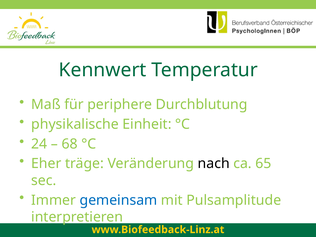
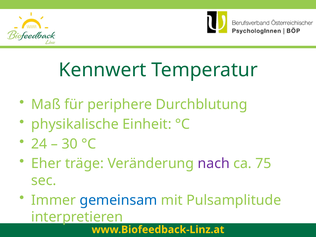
68: 68 -> 30 (70, 144)
nach colour: black -> purple (214, 164)
65: 65 -> 75 (263, 164)
